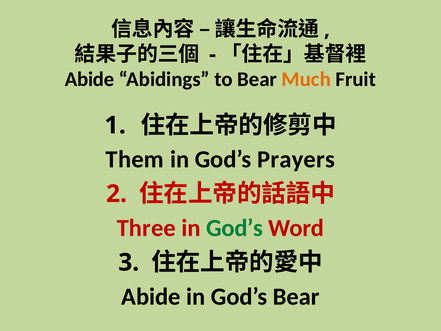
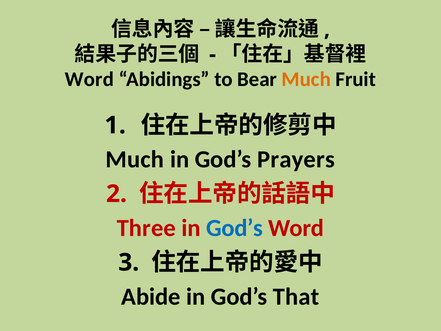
Abide: Abide -> Word (89, 79)
Them: Them -> Much (135, 159)
God’s colour: green -> blue (235, 228)
God’s Bear: Bear -> That (296, 297)
